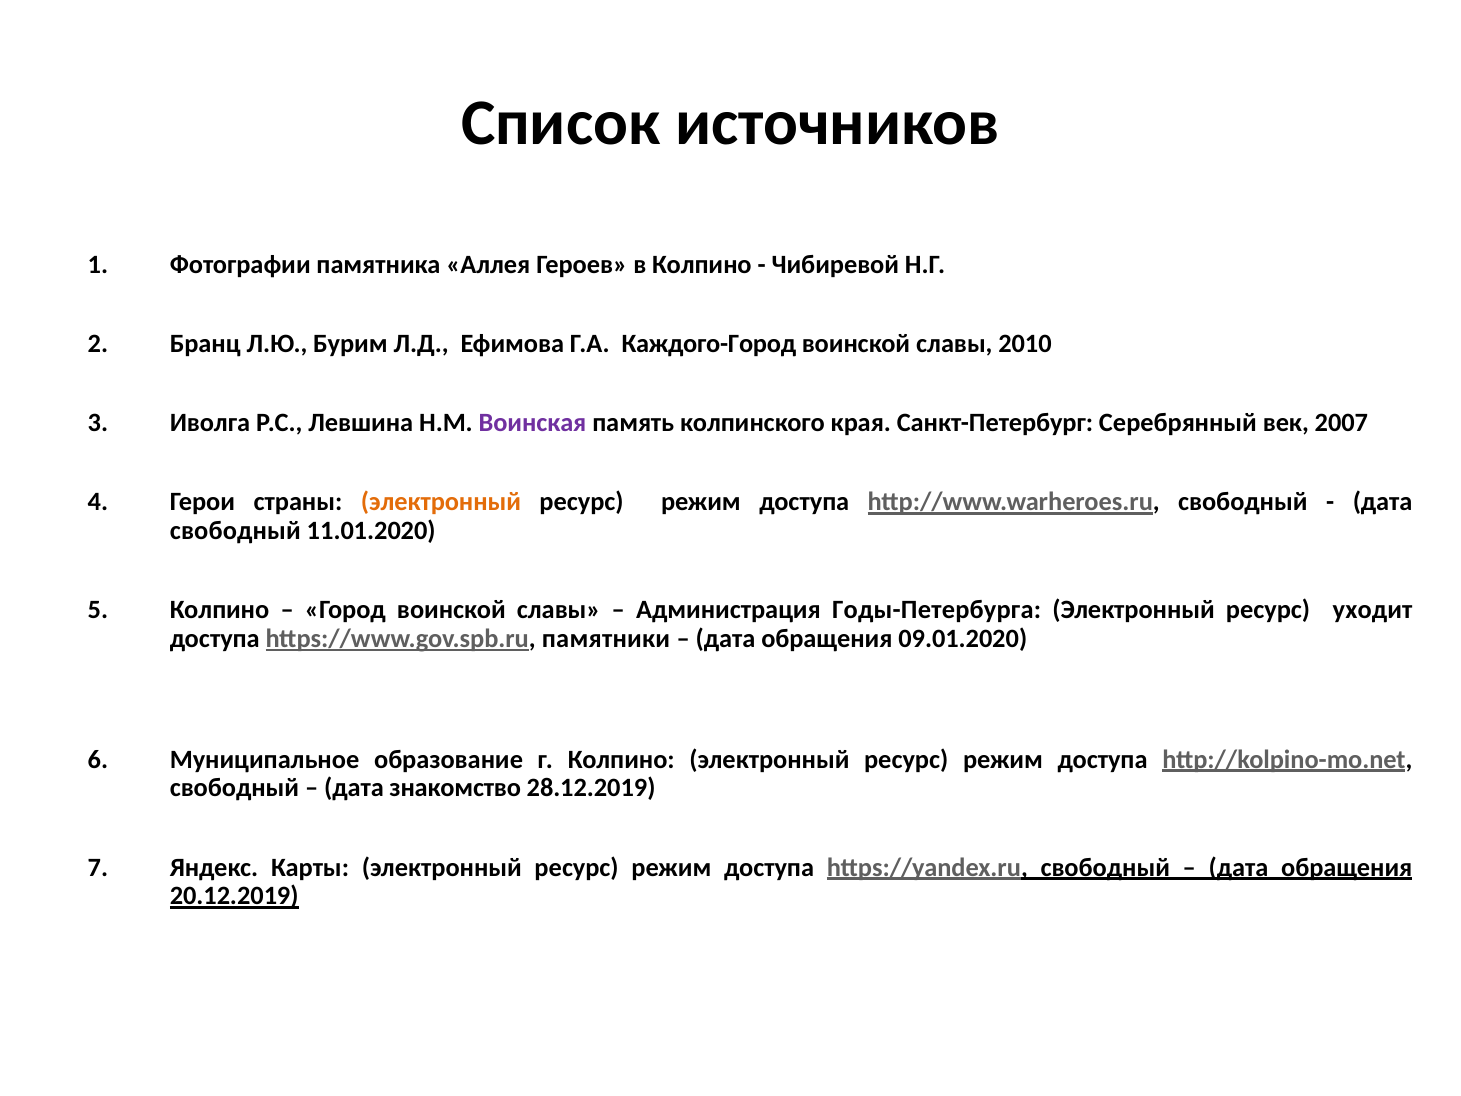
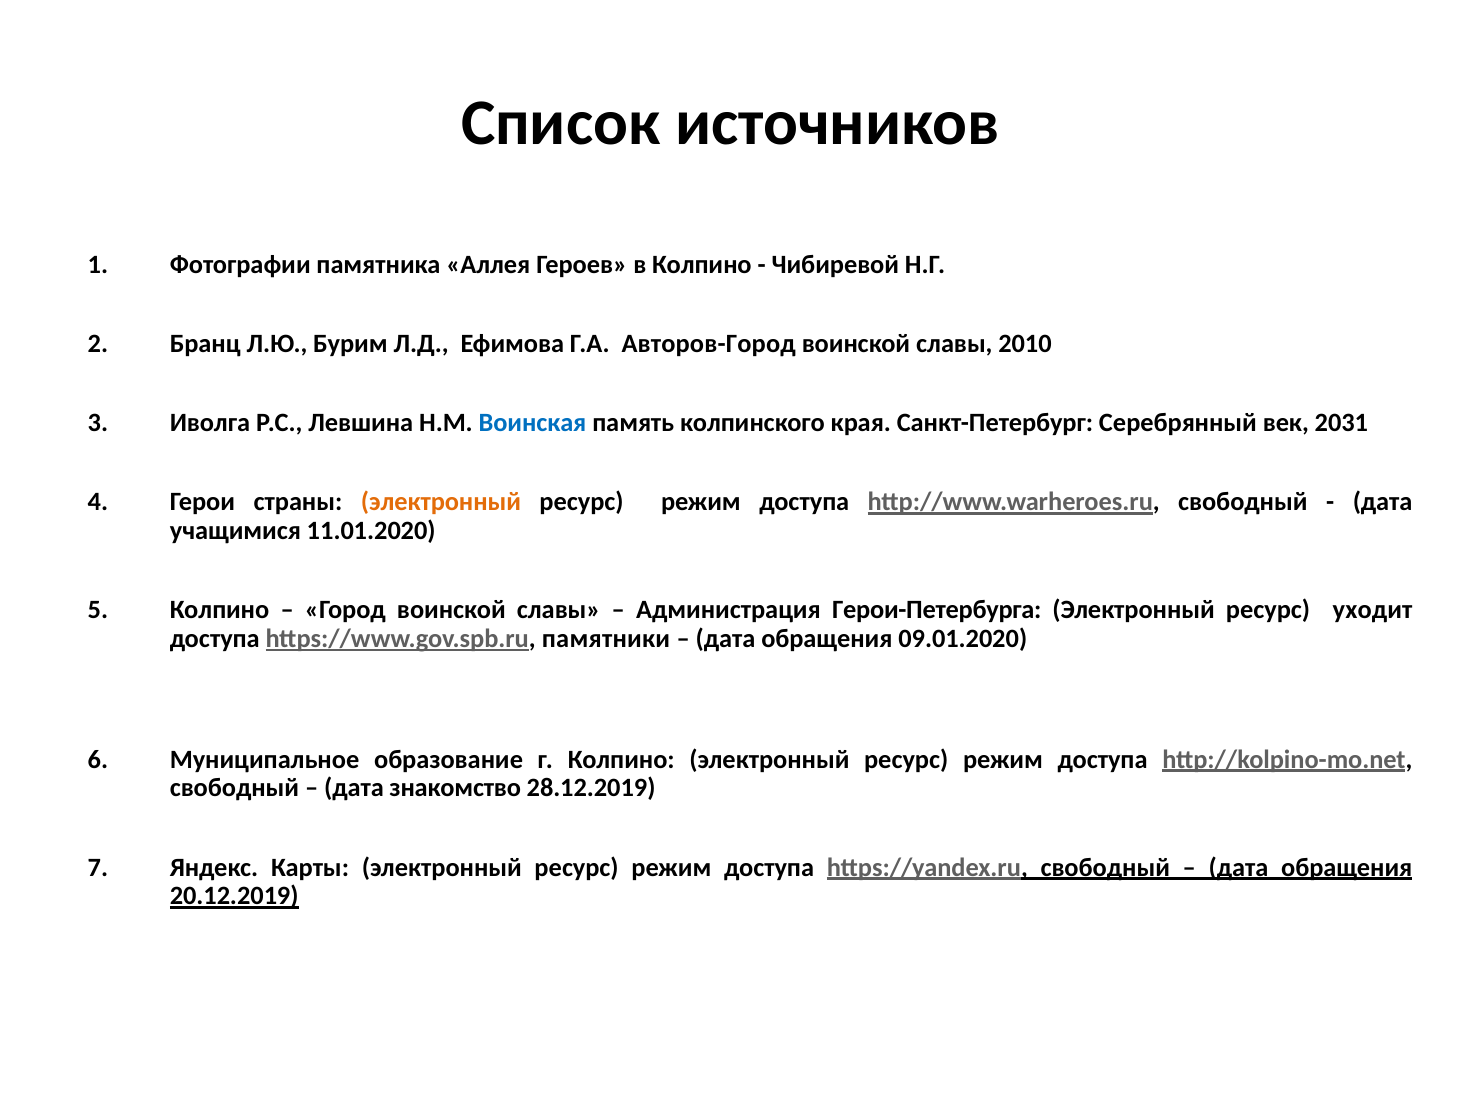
Каждого-Город: Каждого-Город -> Авторов-Город (709, 344)
Воинская colour: purple -> blue (532, 423)
2007: 2007 -> 2031 (1341, 423)
свободный: свободный -> учащимися (235, 531)
Годы-Петербурга: Годы-Петербурга -> Герои-Петербурга (937, 610)
